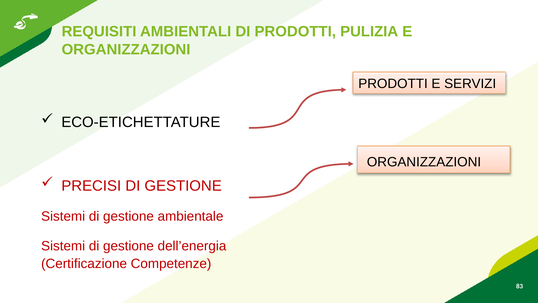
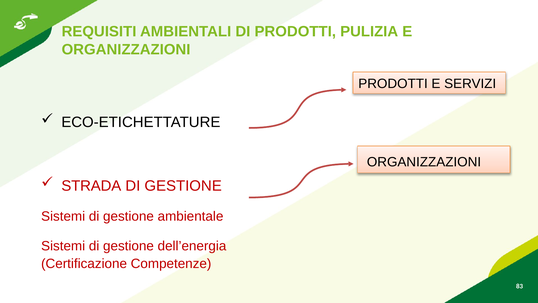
PRECISI: PRECISI -> STRADA (91, 186)
